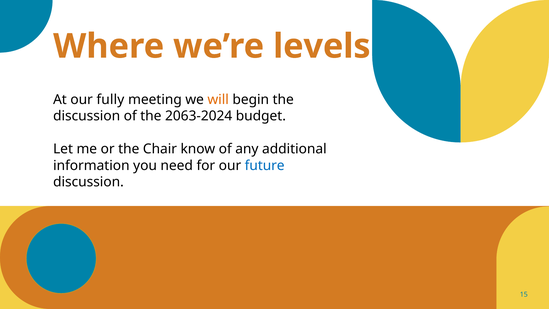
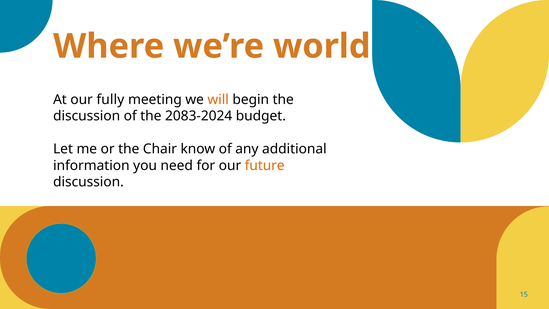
levels: levels -> world (322, 46)
2063-2024: 2063-2024 -> 2083-2024 (199, 116)
future colour: blue -> orange (265, 165)
